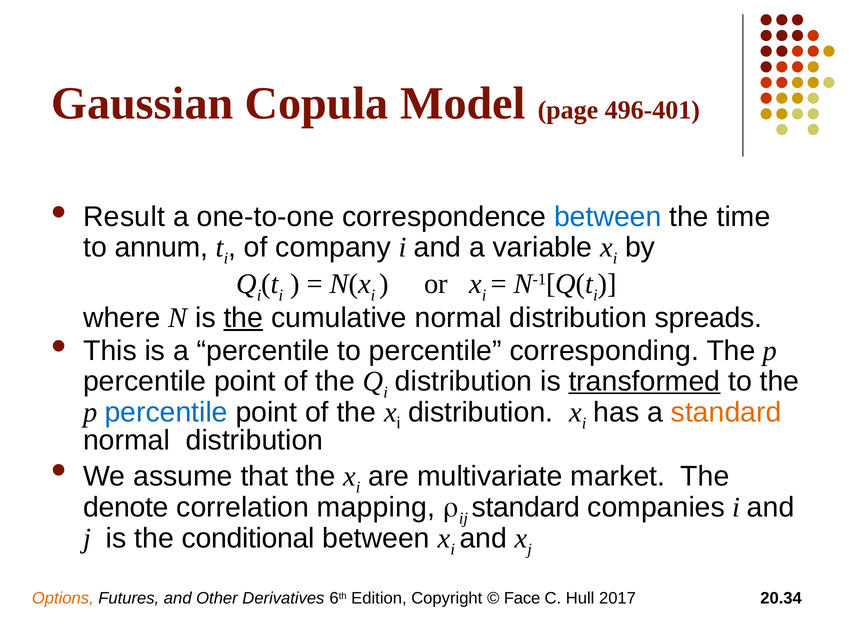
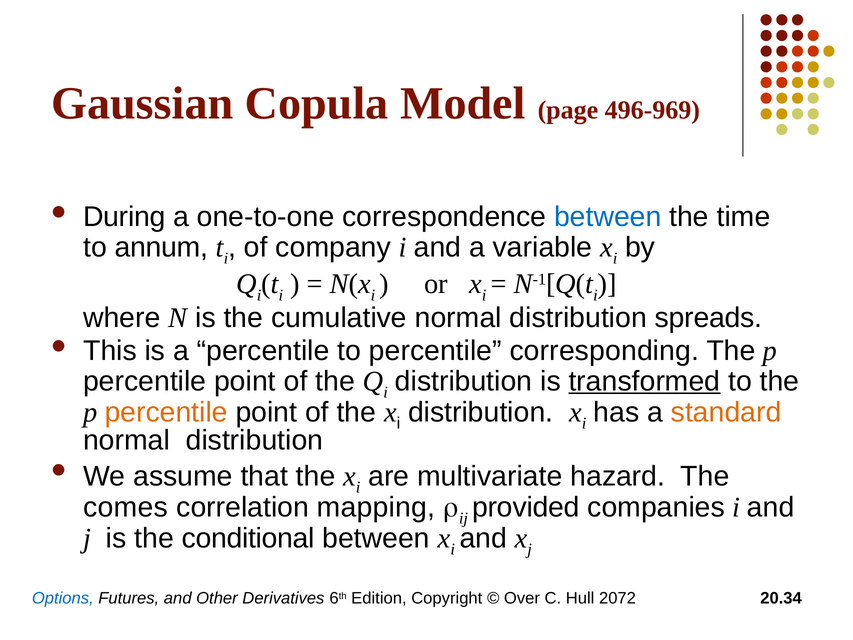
496-401: 496-401 -> 496-969 (652, 110)
Result: Result -> During (124, 217)
the underline: present -> none (243, 318)
percentile colour: blue -> orange (166, 412)
market: market -> hazard (618, 476)
denote: denote -> comes (126, 507)
standard: standard -> provided (526, 507)
Options colour: orange -> blue (63, 598)
Face: Face -> Over (522, 598)
2017: 2017 -> 2072 (617, 598)
